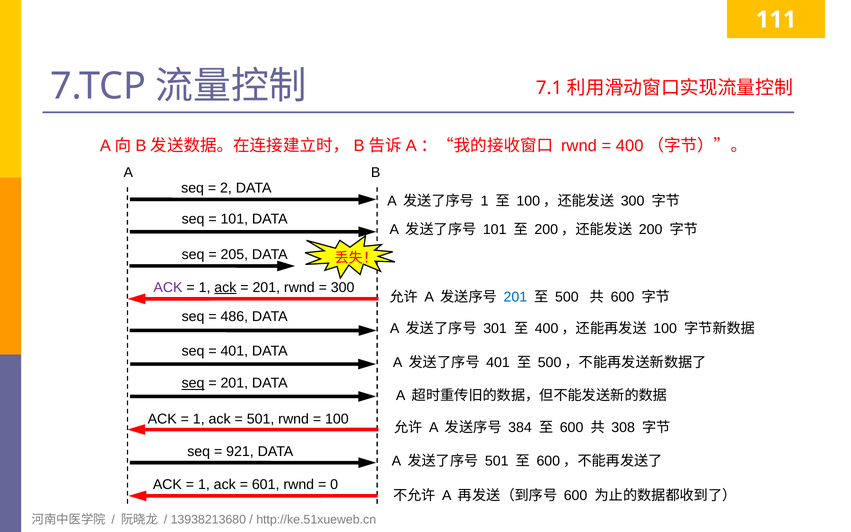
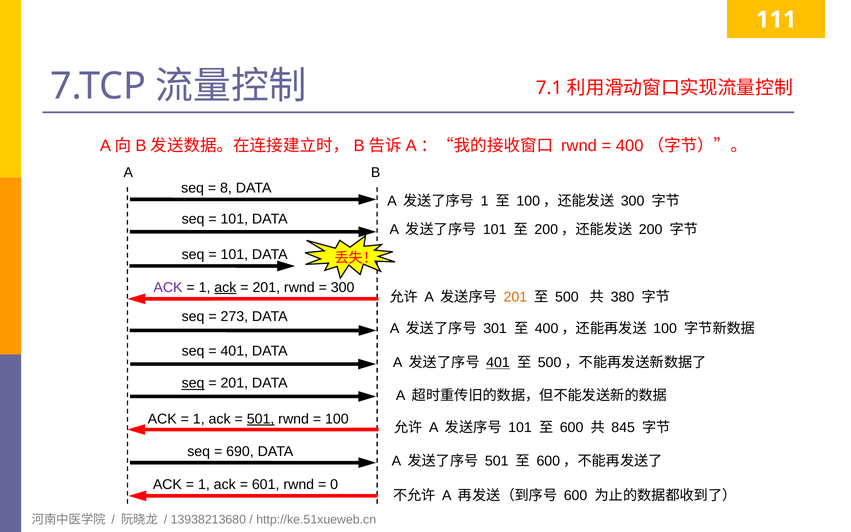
2: 2 -> 8 (226, 188)
205: 205 -> 101 (234, 255)
201 colour: blue -> orange (515, 297)
600: 600 -> 380 (622, 297)
486: 486 -> 273 (234, 317)
401 underline: none -> present (498, 363)
501 underline: none -> present (261, 419)
384: 384 -> 101 (520, 428)
308: 308 -> 845 (623, 428)
921: 921 -> 690 (240, 452)
